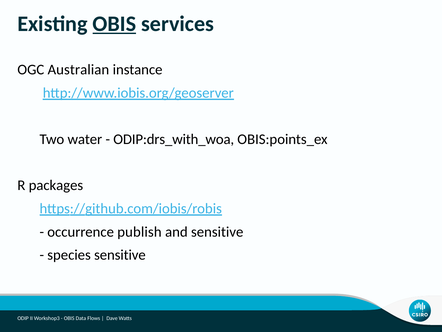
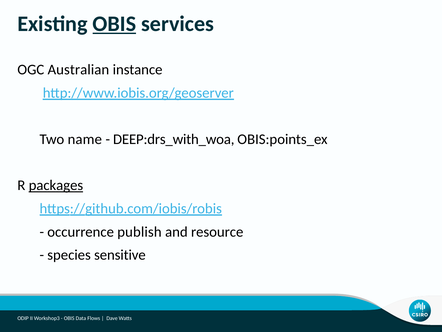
water: water -> name (85, 139)
ODIP:drs_with_woa: ODIP:drs_with_woa -> DEEP:drs_with_woa (174, 139)
packages underline: none -> present (56, 185)
and sensitive: sensitive -> resource (217, 232)
